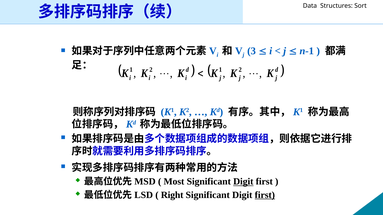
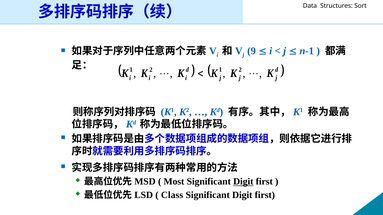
3: 3 -> 9 (252, 51)
Right: Right -> Class (172, 195)
first underline: present -> none (265, 195)
